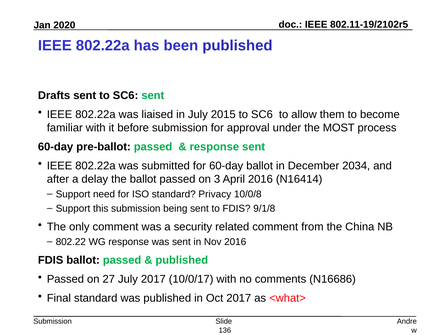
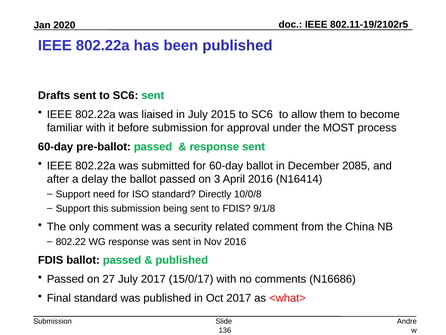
2034: 2034 -> 2085 (356, 165)
Privacy: Privacy -> Directly (215, 194)
10/0/17: 10/0/17 -> 15/0/17 (191, 279)
